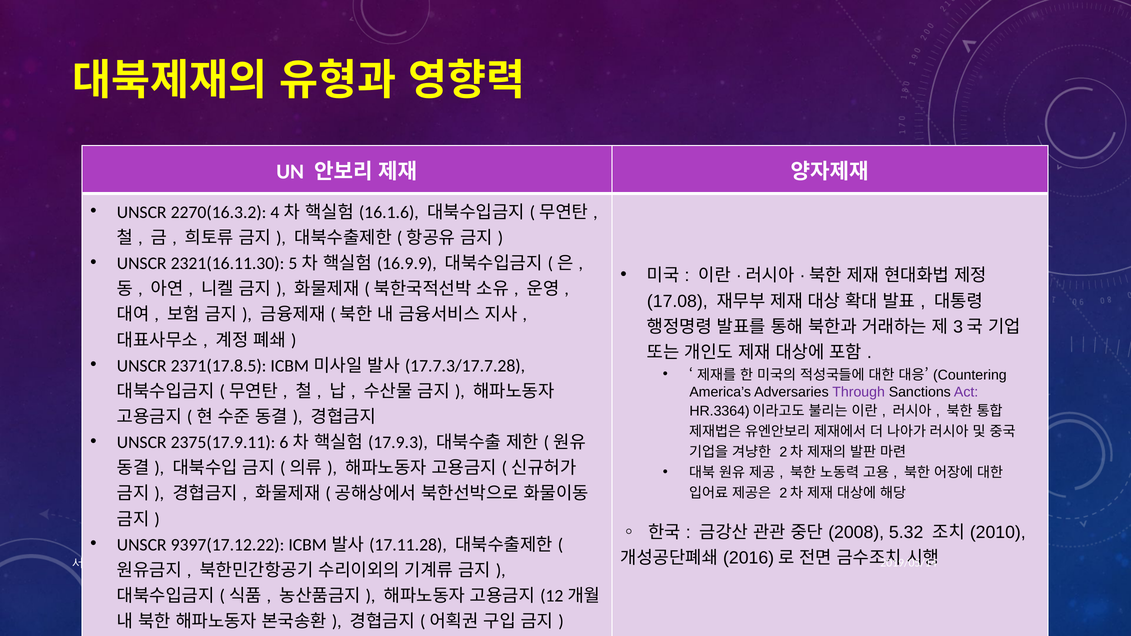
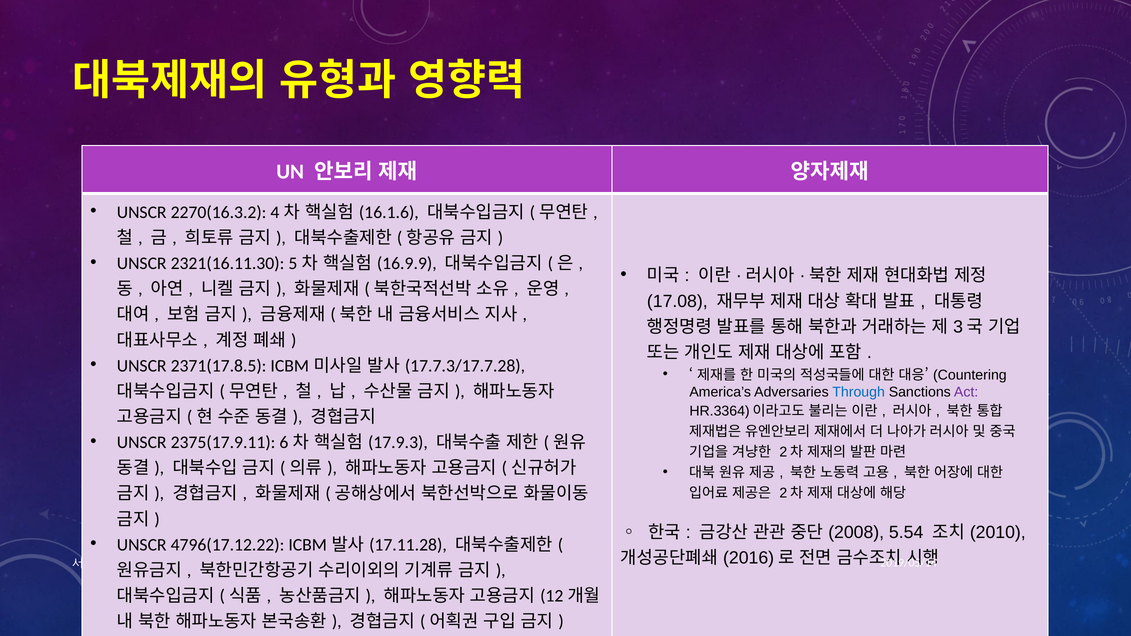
Through colour: purple -> blue (859, 392)
5.32: 5.32 -> 5.54 (906, 533)
9397(17.12.22: 9397(17.12.22 -> 4796(17.12.22 (227, 545)
